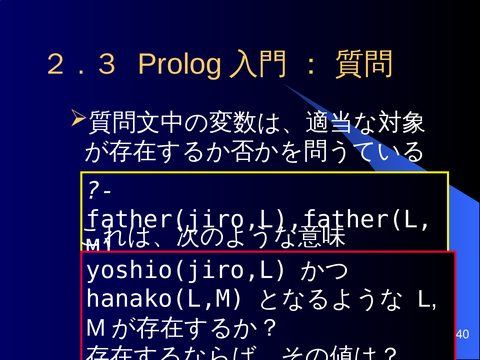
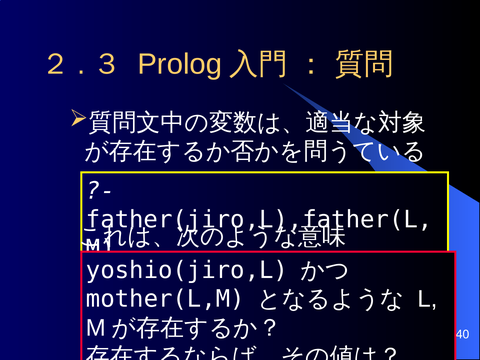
hanako(L,M: hanako(L,M -> mother(L,M (165, 299)
